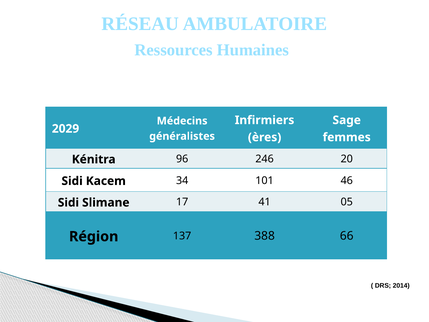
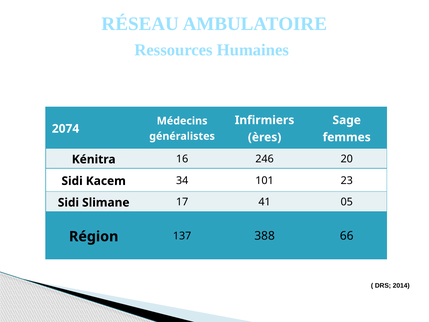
2029: 2029 -> 2074 (66, 129)
96: 96 -> 16 (182, 159)
46: 46 -> 23 (347, 180)
